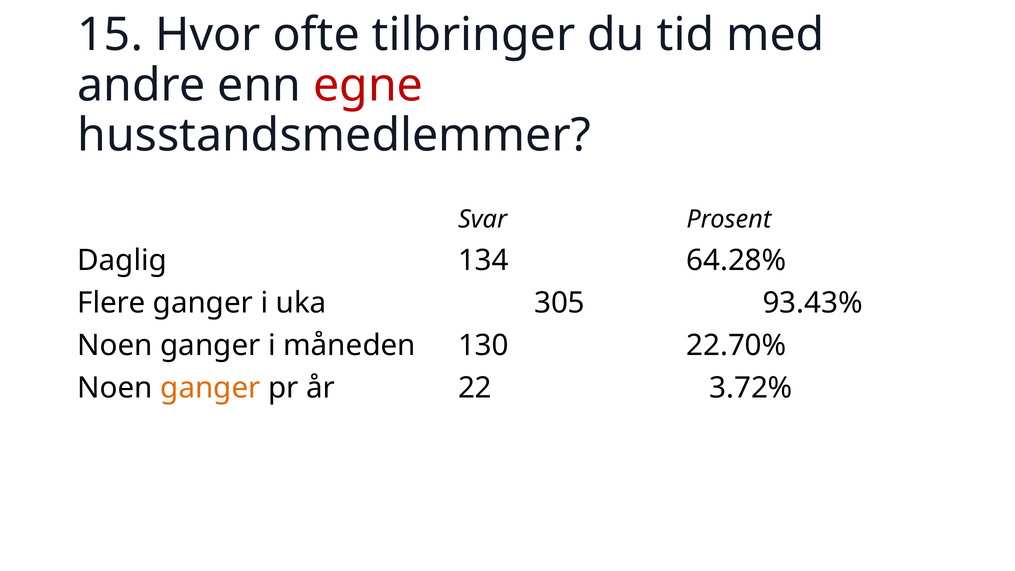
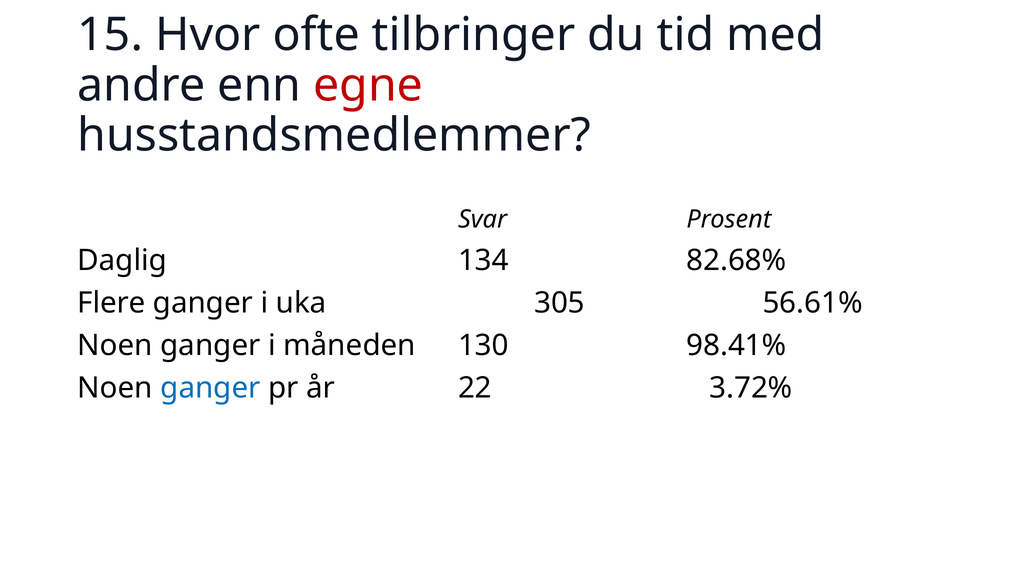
64.28%: 64.28% -> 82.68% (736, 260)
93.43%: 93.43% -> 56.61% (813, 303)
22.70%: 22.70% -> 98.41% (736, 345)
ganger colour: orange -> blue (210, 388)
